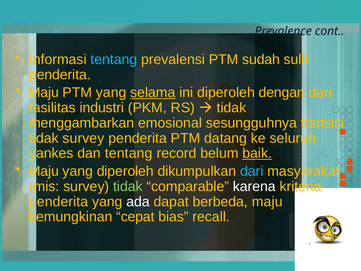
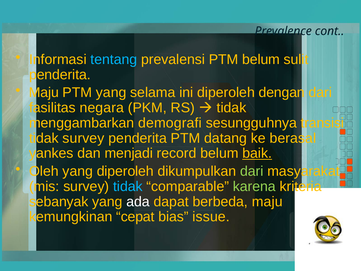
PTM sudah: sudah -> belum (261, 59)
selama underline: present -> none (153, 93)
industri: industri -> negara (102, 108)
emosional: emosional -> demografi (170, 123)
seluruh: seluruh -> berasal (293, 138)
dan tentang: tentang -> menjadi (129, 153)
Maju: Maju -> Oleh (44, 171)
dari colour: light blue -> light green (252, 171)
tidak colour: light green -> light blue (128, 186)
karena colour: white -> light green (254, 186)
penderita: penderita -> sebanyak (59, 201)
recall: recall -> issue (211, 217)
